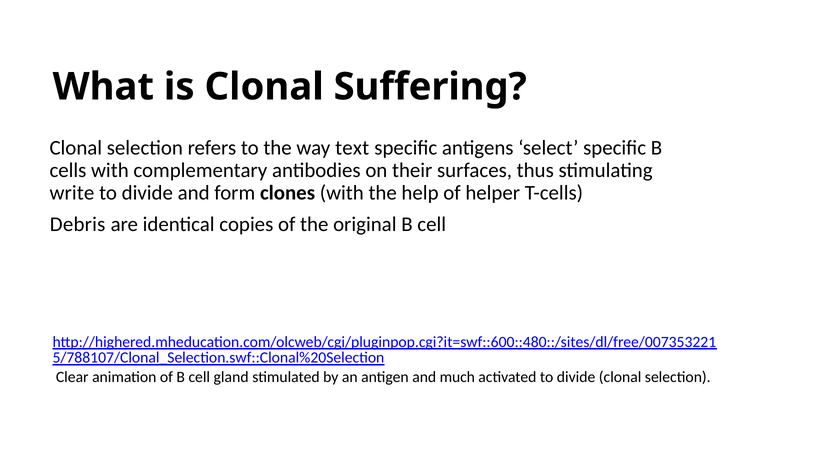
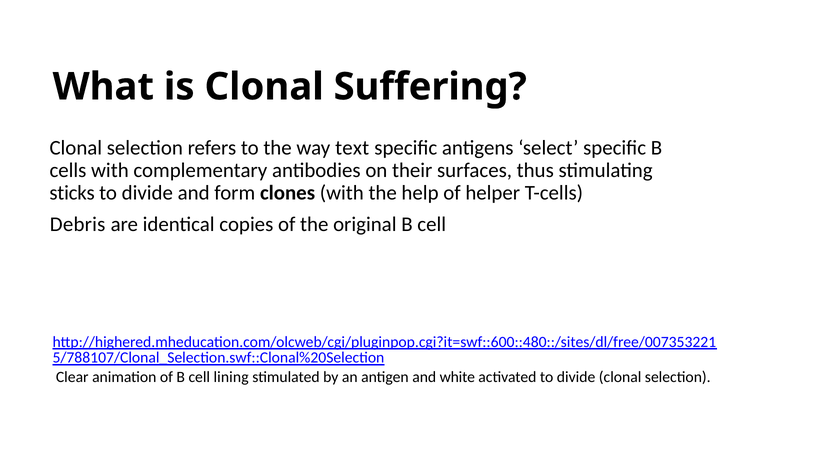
write: write -> sticks (72, 193)
gland: gland -> lining (231, 377)
much: much -> white (457, 377)
